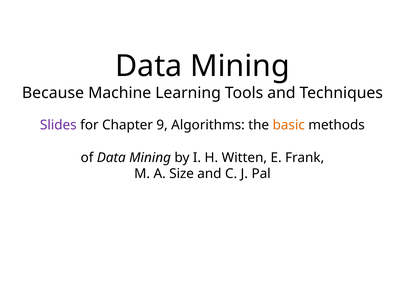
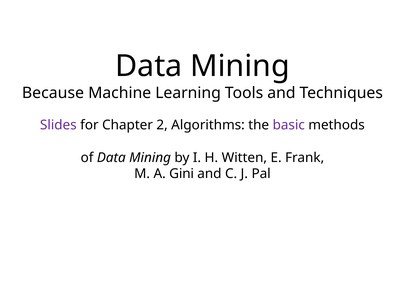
9: 9 -> 2 (162, 125)
basic colour: orange -> purple (289, 125)
Size: Size -> Gini (182, 174)
